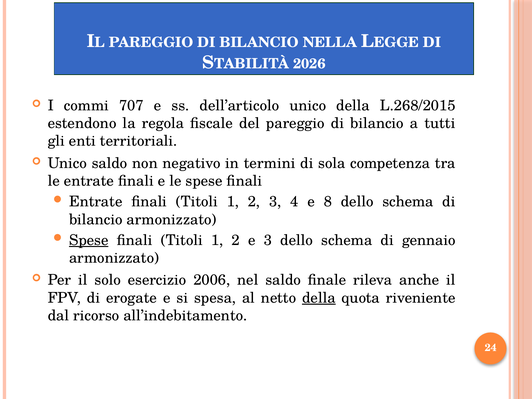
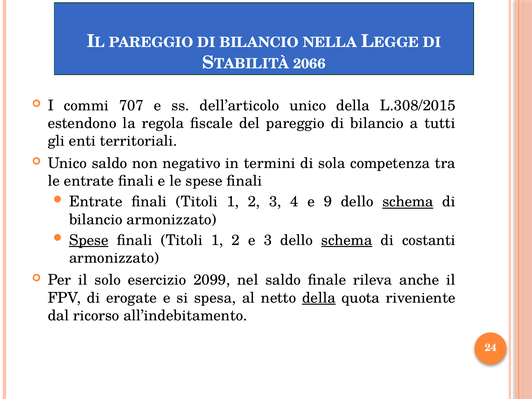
2026: 2026 -> 2066 (309, 64)
L.268/2015: L.268/2015 -> L.308/2015 (418, 106)
8: 8 -> 9 (328, 202)
schema underline: none -> present (408, 202)
schema underline: none -> present (347, 240)
gennaio: gennaio -> costanti (429, 240)
2006: 2006 -> 2099 (212, 280)
